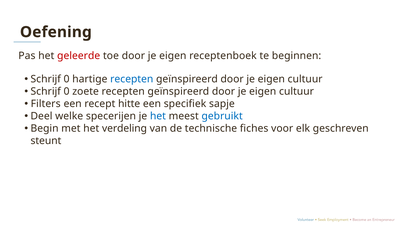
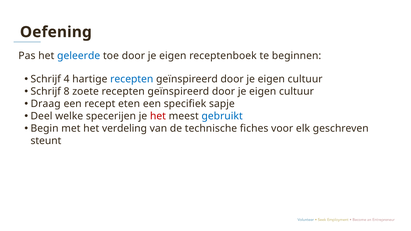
geleerde colour: red -> blue (79, 56)
0: 0 -> 4 (67, 79)
0: 0 -> 8 (67, 92)
Filters: Filters -> Draag (46, 104)
hitte: hitte -> eten (129, 104)
het colour: blue -> red (158, 116)
